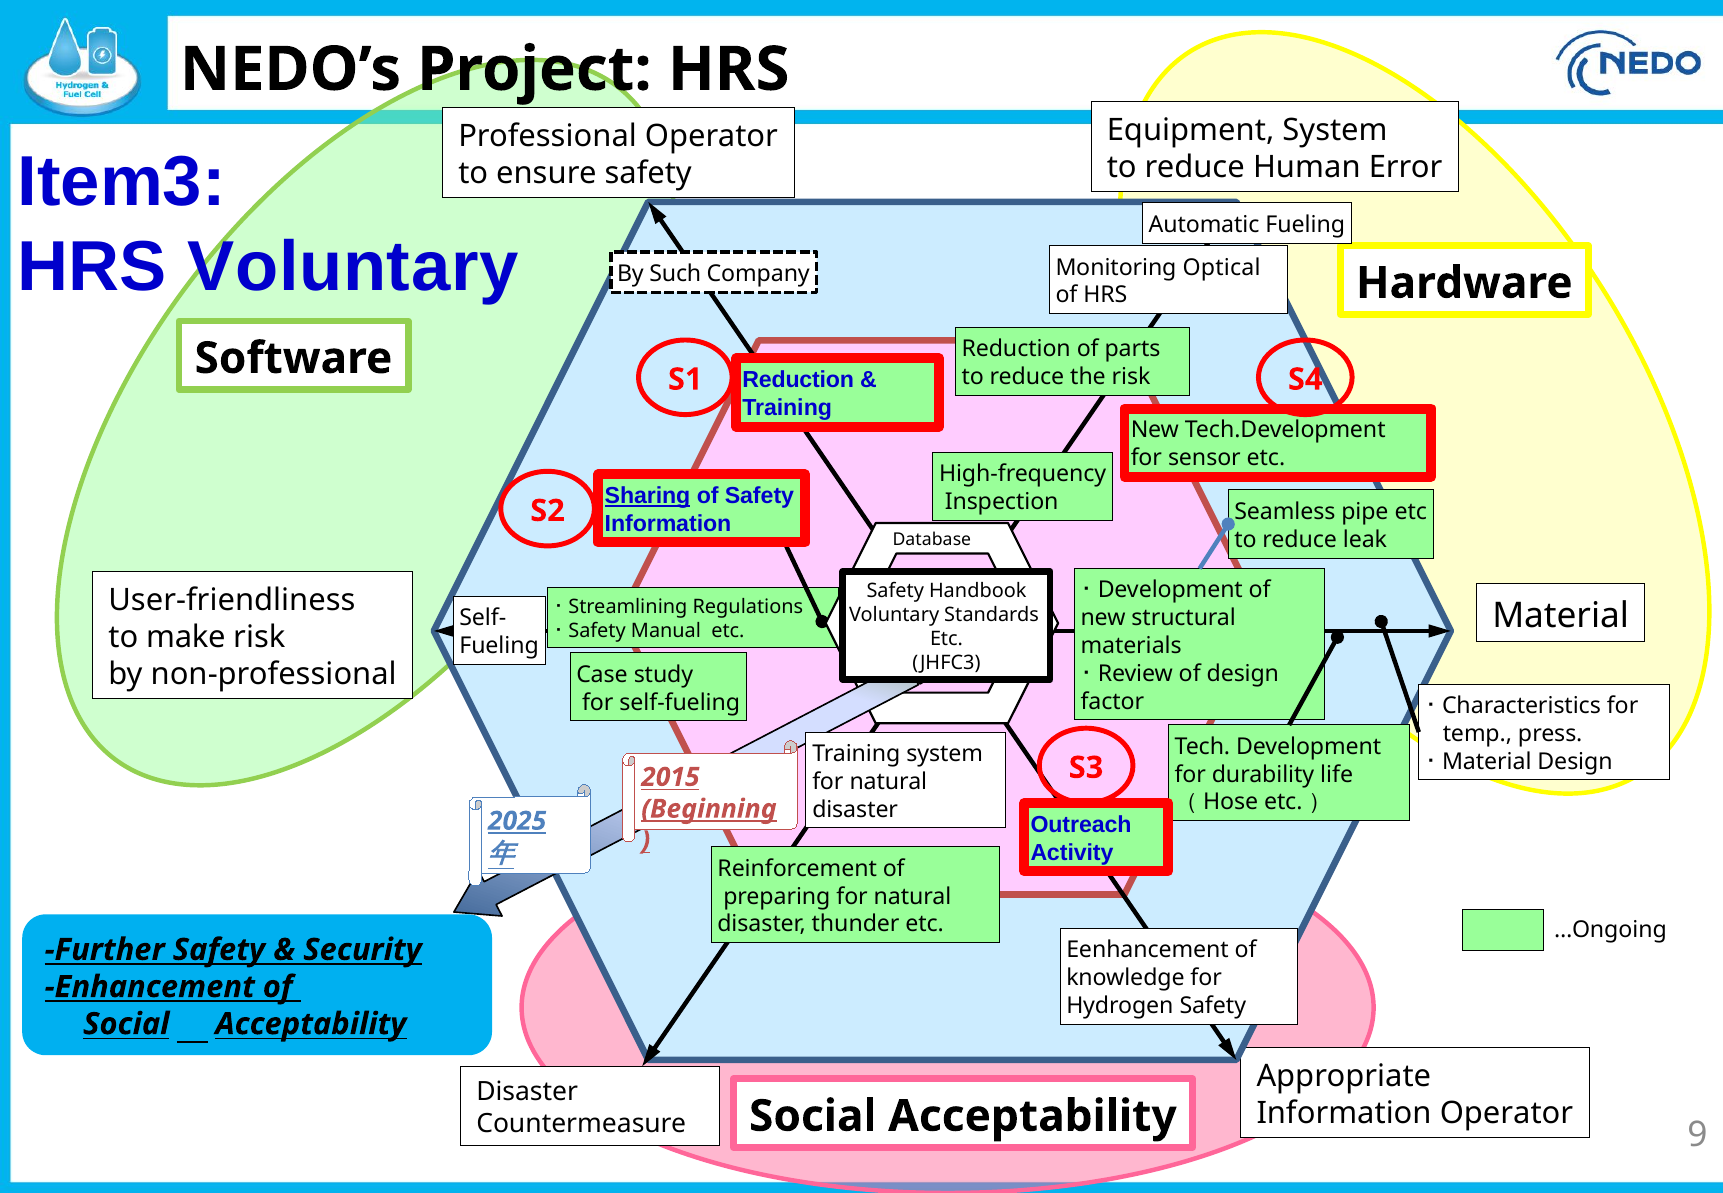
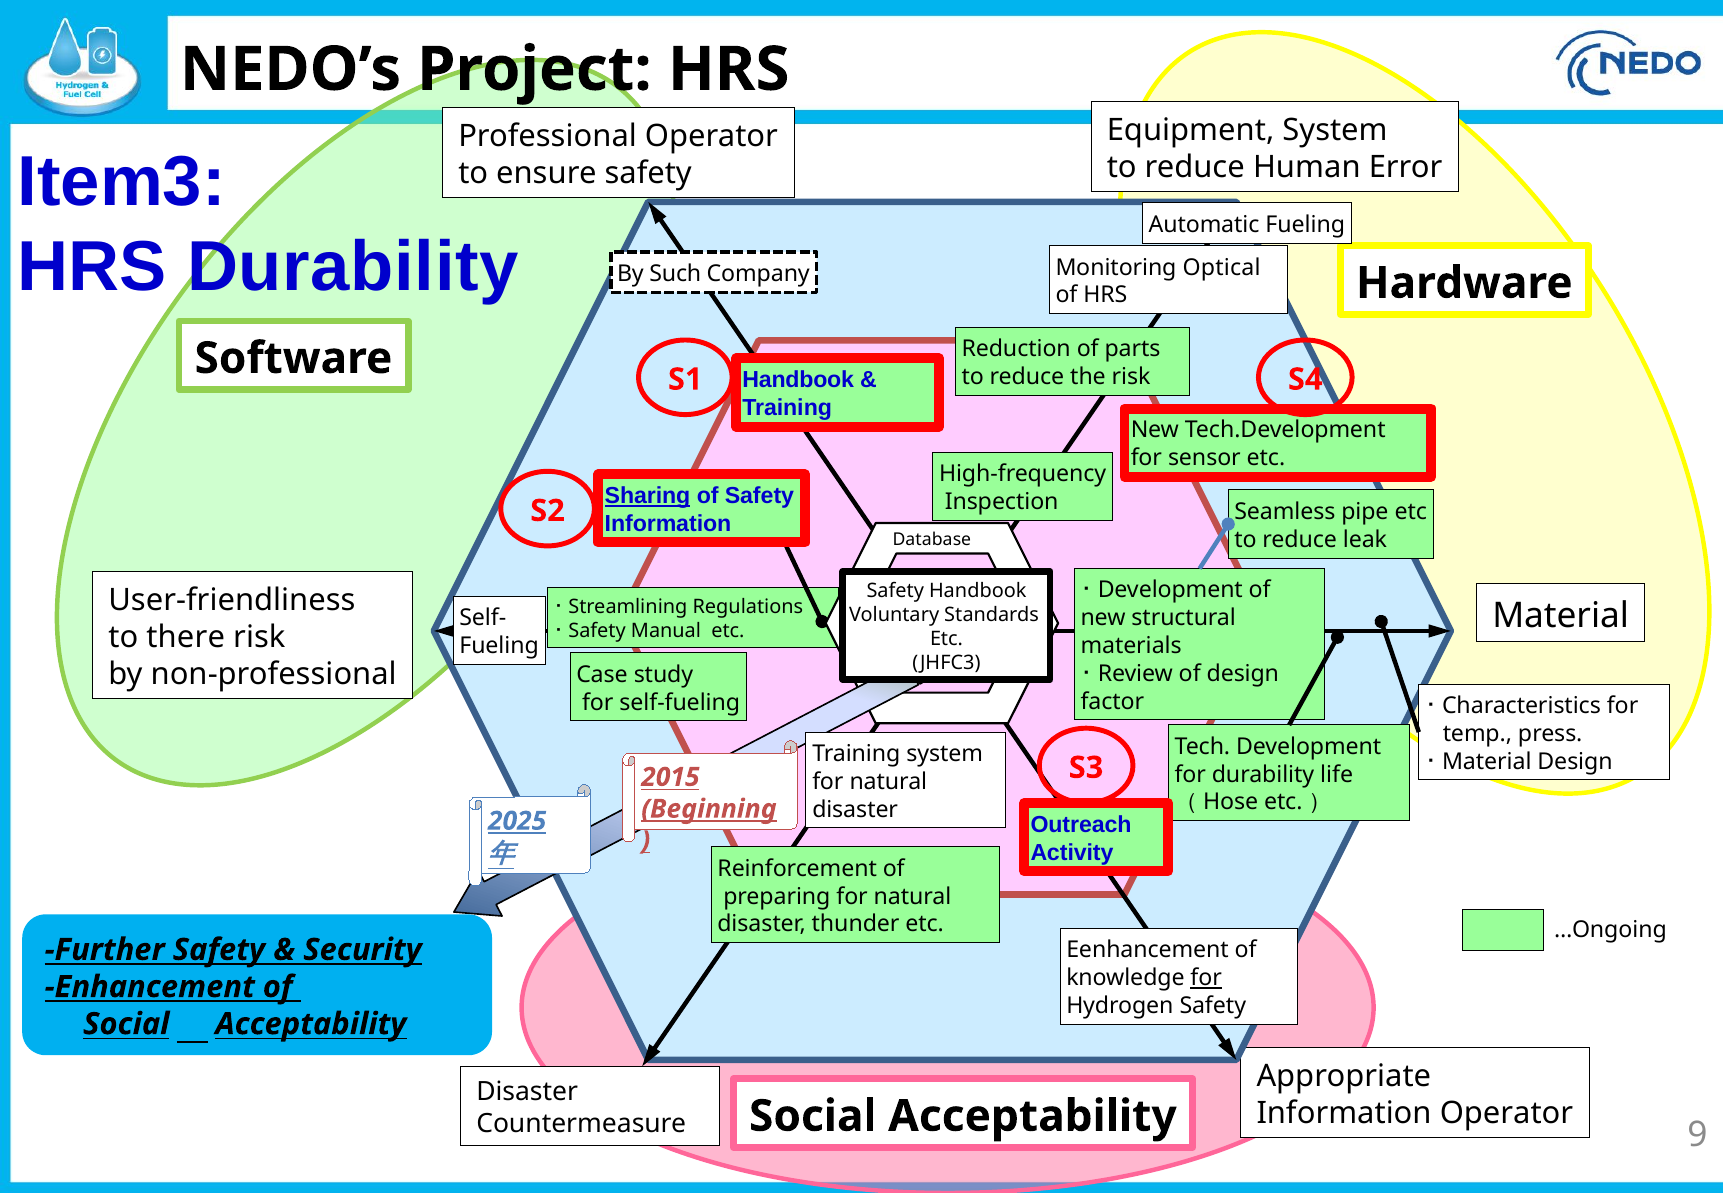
HRS Voluntary: Voluntary -> Durability (353, 267)
Reduction: Reduction -> Handbook (798, 380)
make: make -> there (186, 637)
for underline: none -> present (1206, 978)
